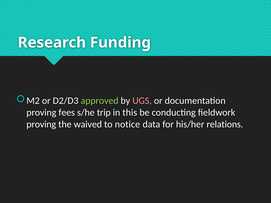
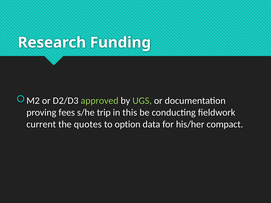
UGS colour: pink -> light green (142, 101)
proving: proving -> current (41, 124)
waived: waived -> quotes (88, 124)
notice: notice -> option (128, 124)
relations: relations -> compact (225, 124)
